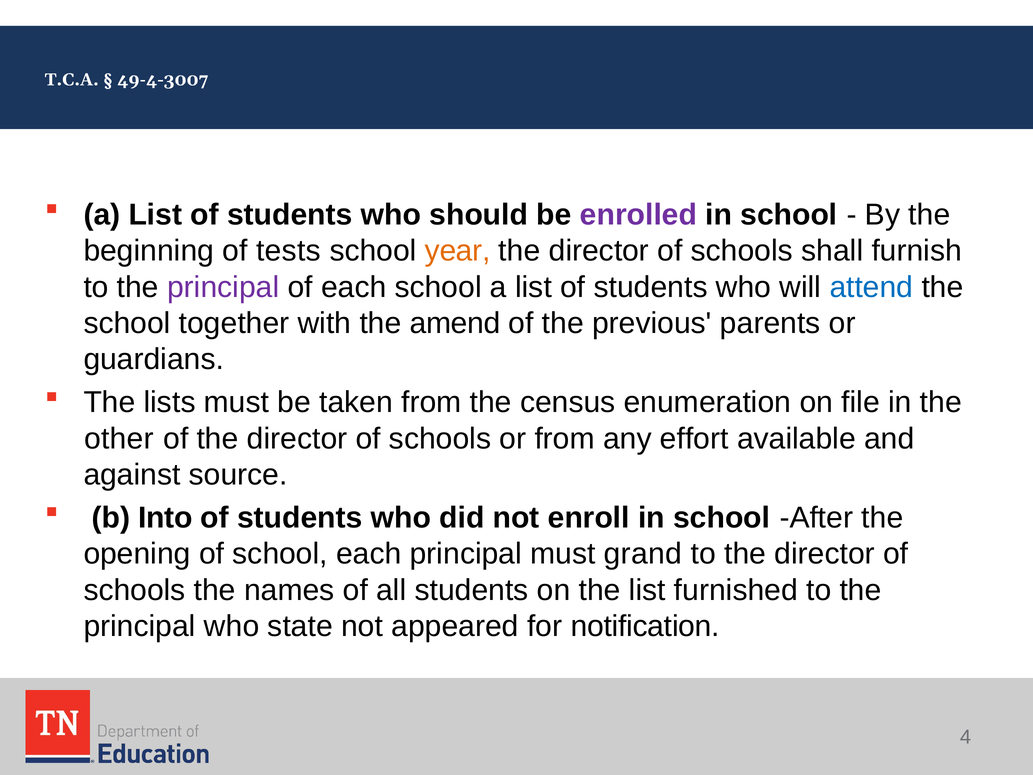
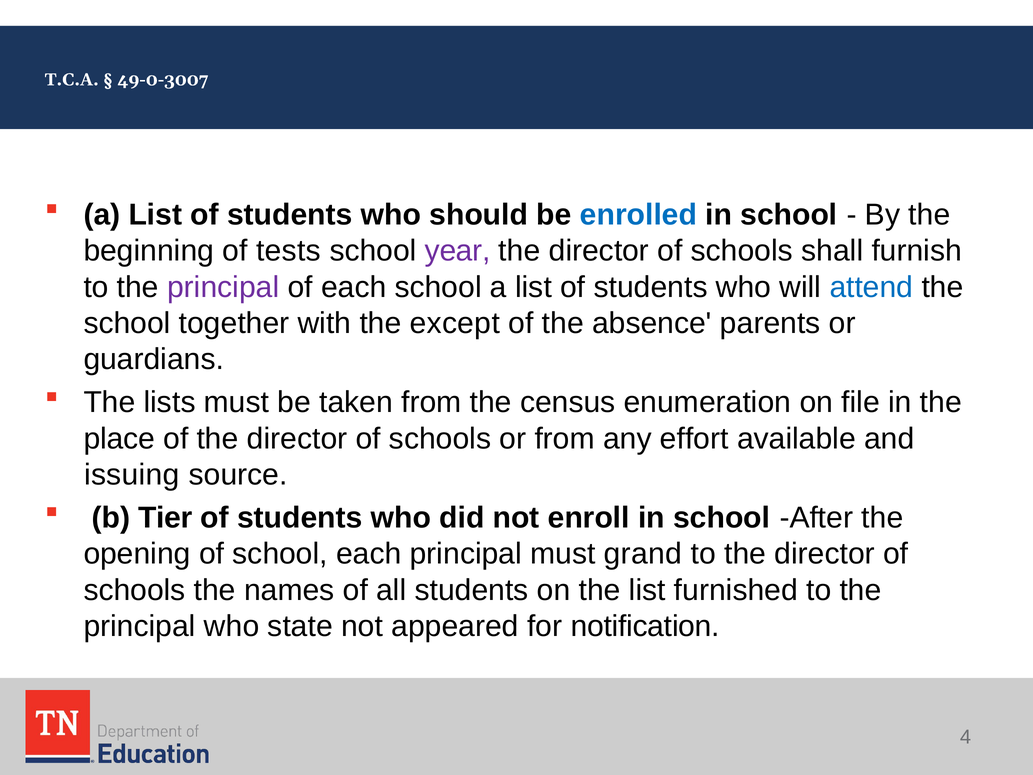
49-4-3007: 49-4-3007 -> 49-0-3007 (163, 80)
enrolled colour: purple -> blue (638, 215)
year colour: orange -> purple (458, 251)
amend: amend -> except (455, 323)
previous: previous -> absence (652, 323)
other: other -> place (119, 439)
against: against -> issuing (132, 475)
Into: Into -> Tier (165, 518)
